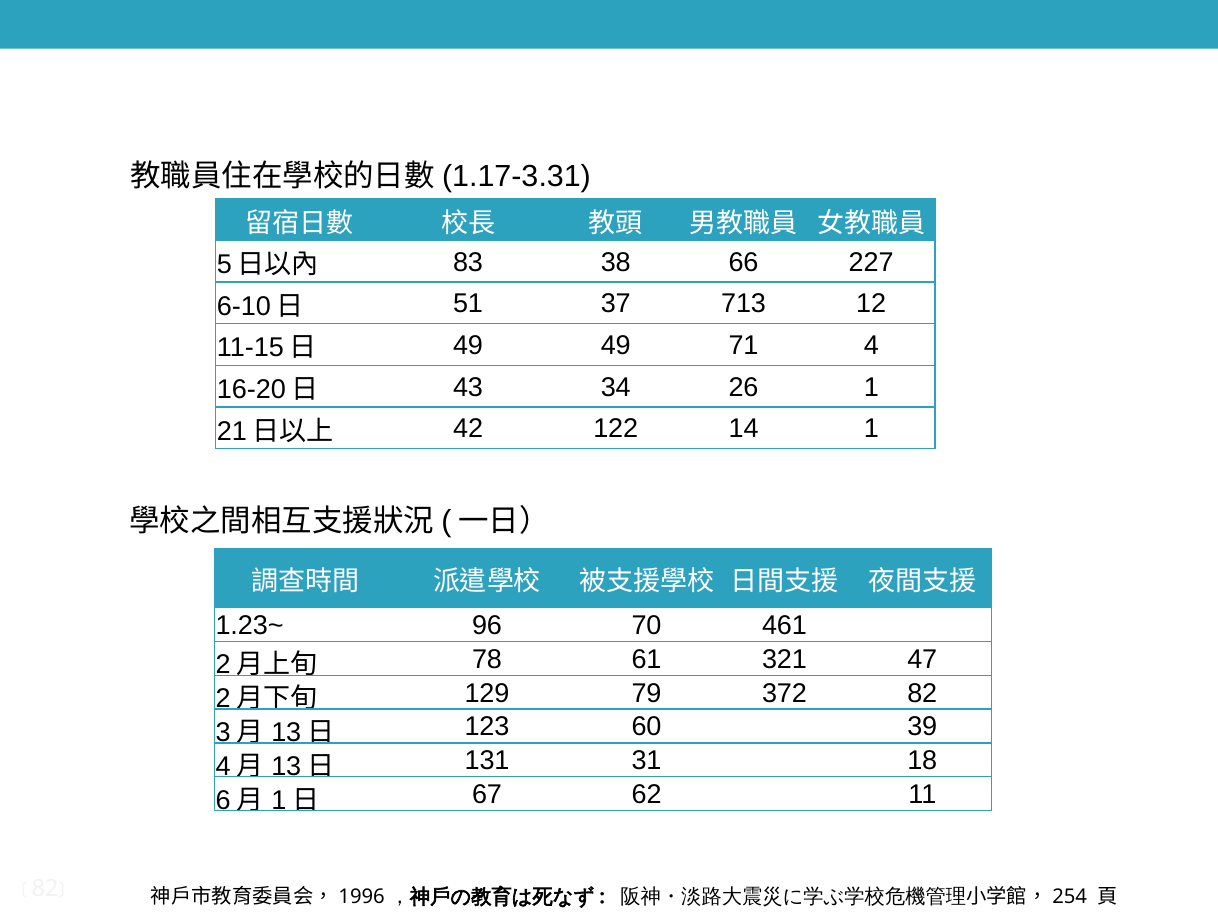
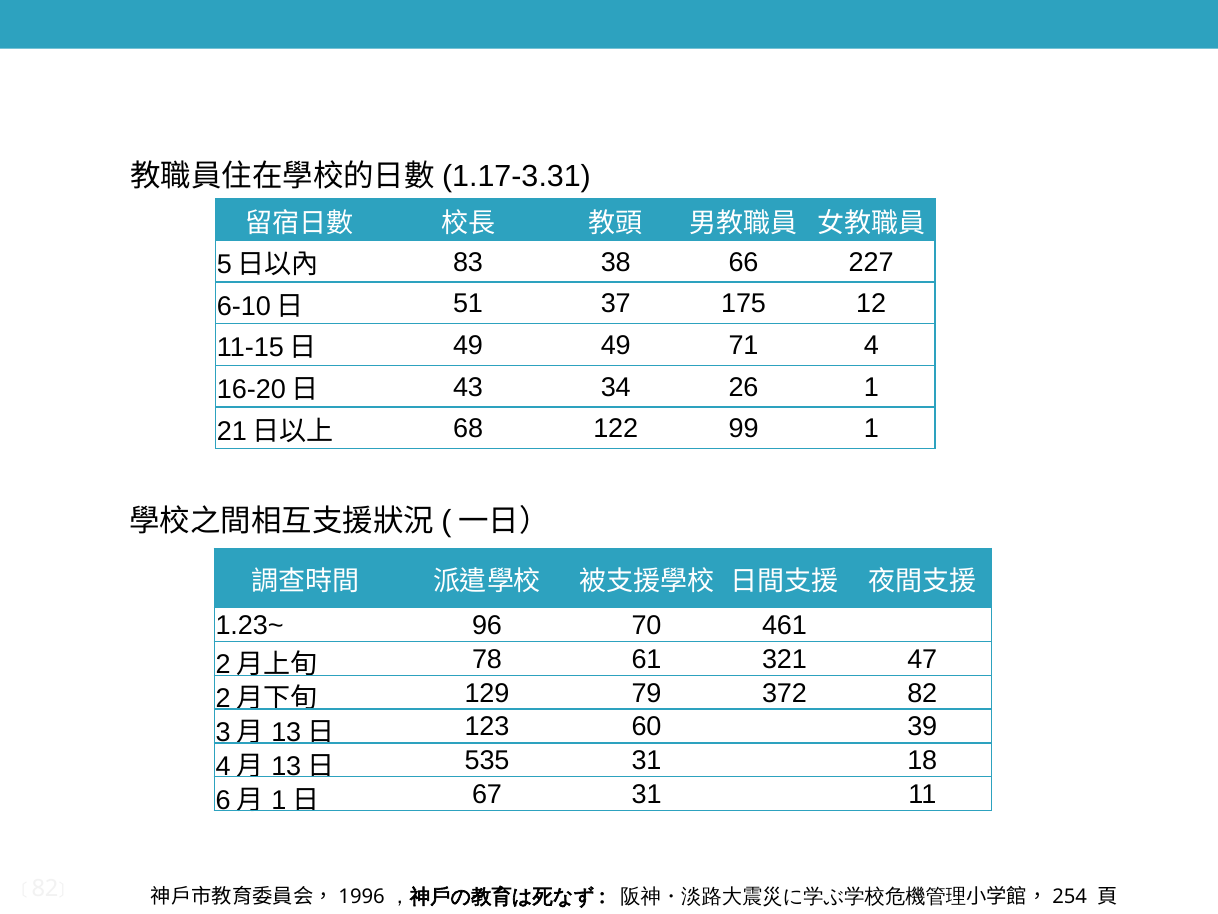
713: 713 -> 175 (744, 304)
42: 42 -> 68 (468, 428)
14: 14 -> 99 (744, 428)
131: 131 -> 535 (487, 760)
67 62: 62 -> 31 (647, 794)
